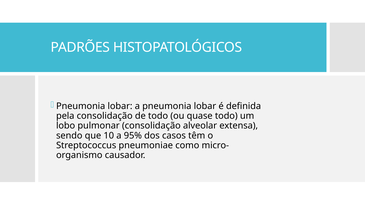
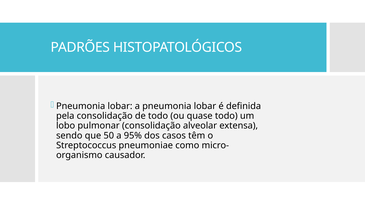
10: 10 -> 50 (109, 136)
